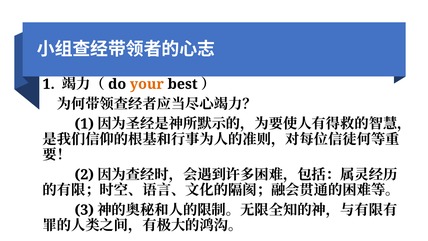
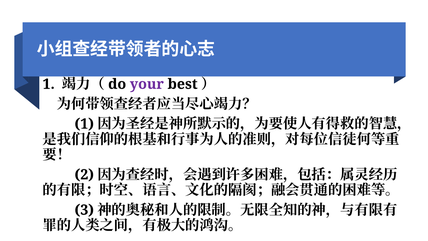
your colour: orange -> purple (147, 84)
